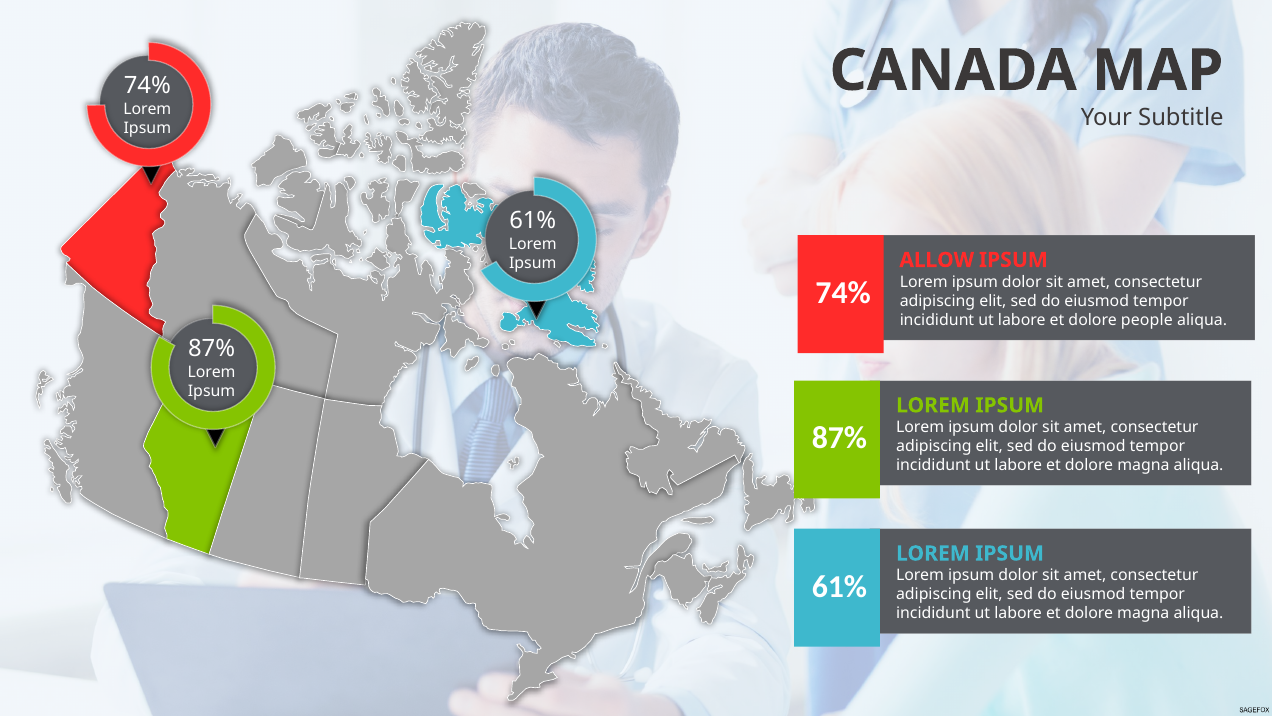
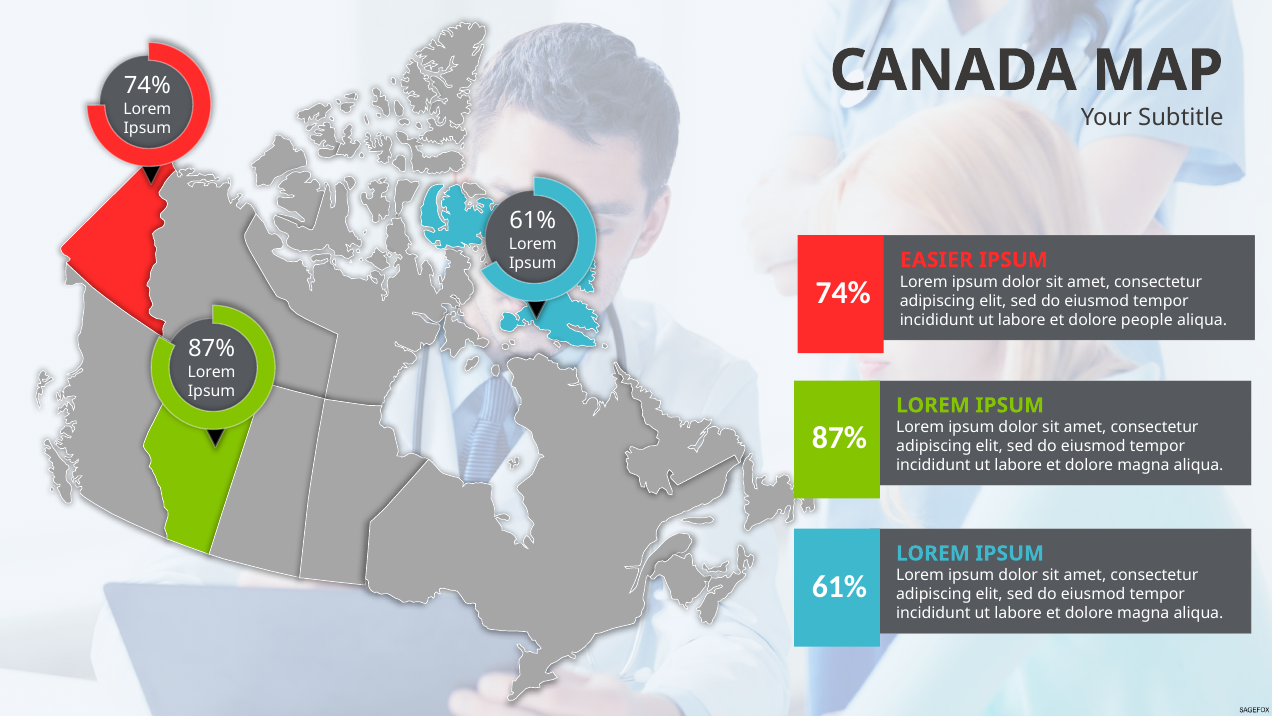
ALLOW: ALLOW -> EASIER (936, 260)
